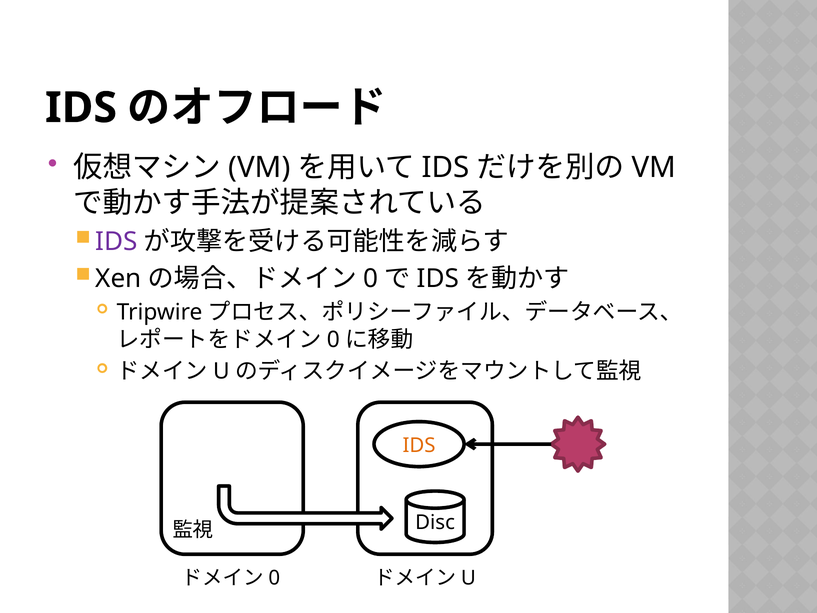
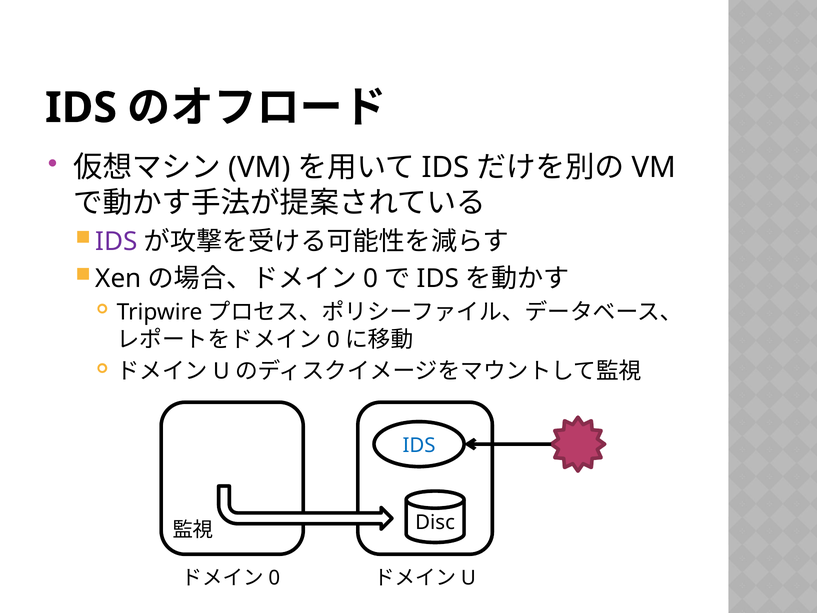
IDS colour: orange -> blue (419, 445)
